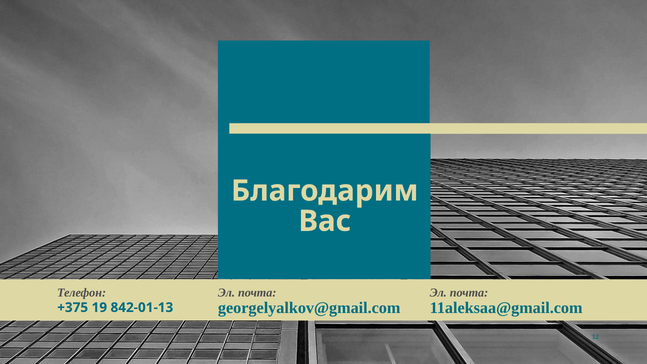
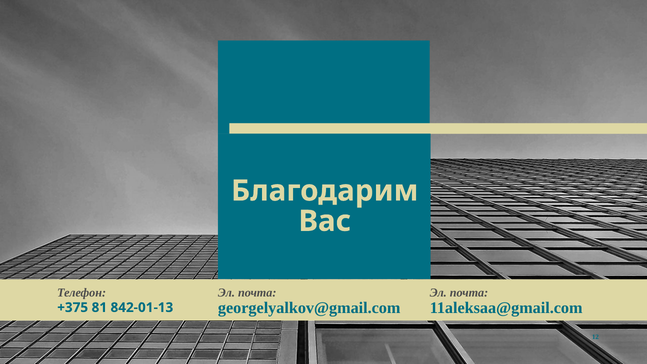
19: 19 -> 81 (99, 307)
